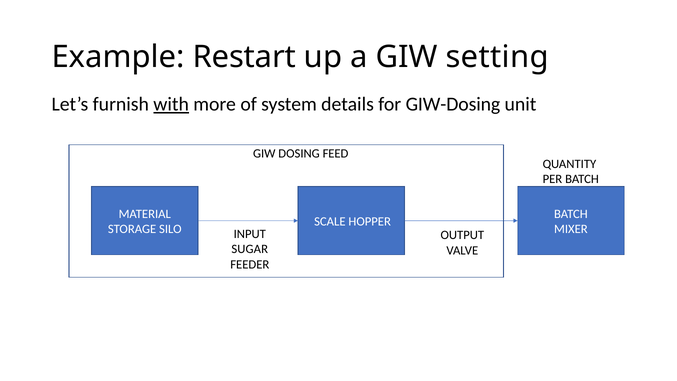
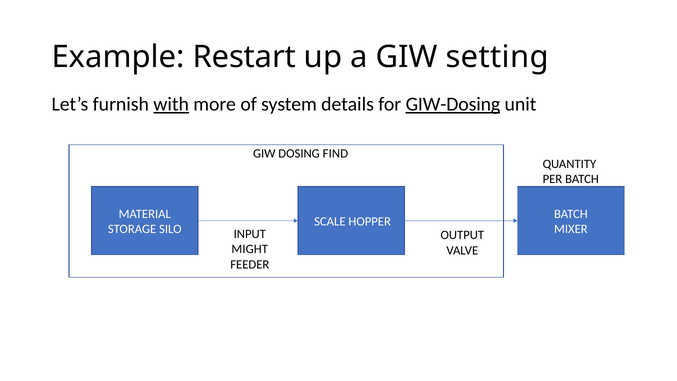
GIW-Dosing underline: none -> present (453, 104)
FEED: FEED -> FIND (335, 154)
SUGAR: SUGAR -> MIGHT (250, 249)
